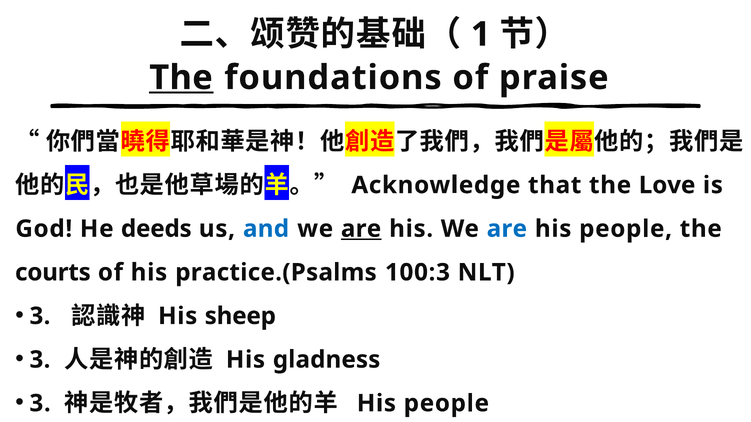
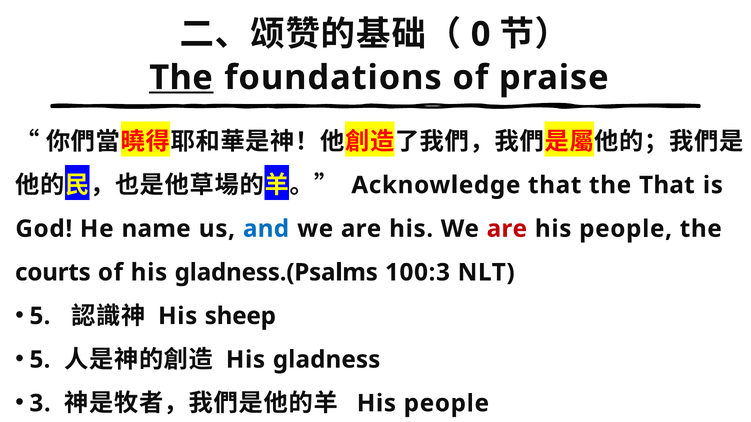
1: 1 -> 0 (481, 34)
the Love: Love -> That (667, 185)
deeds: deeds -> name (156, 229)
are underline: present -> none (361, 229)
are colour: blue -> red (507, 229)
practice.(Psalms: practice.(Psalms -> gladness.(Psalms (276, 273)
3: 3 -> 5 (40, 316)
3: 3 -> 5 (40, 360)
